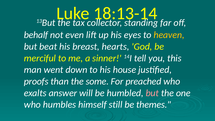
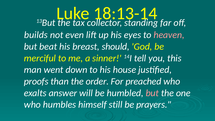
behalf: behalf -> builds (36, 35)
heaven colour: yellow -> pink (169, 35)
hearts: hearts -> should (116, 47)
some: some -> order (97, 81)
themes: themes -> prayers (154, 105)
